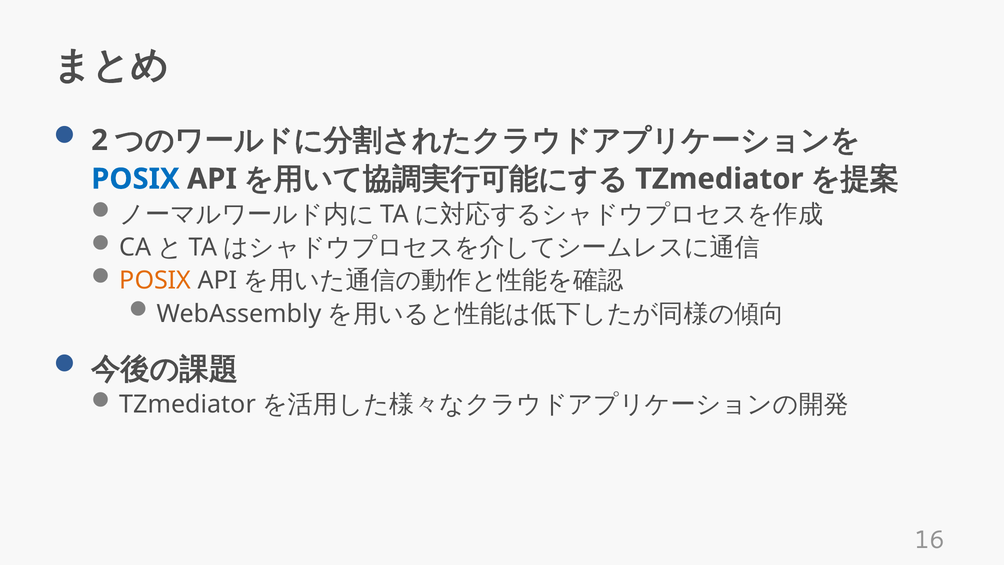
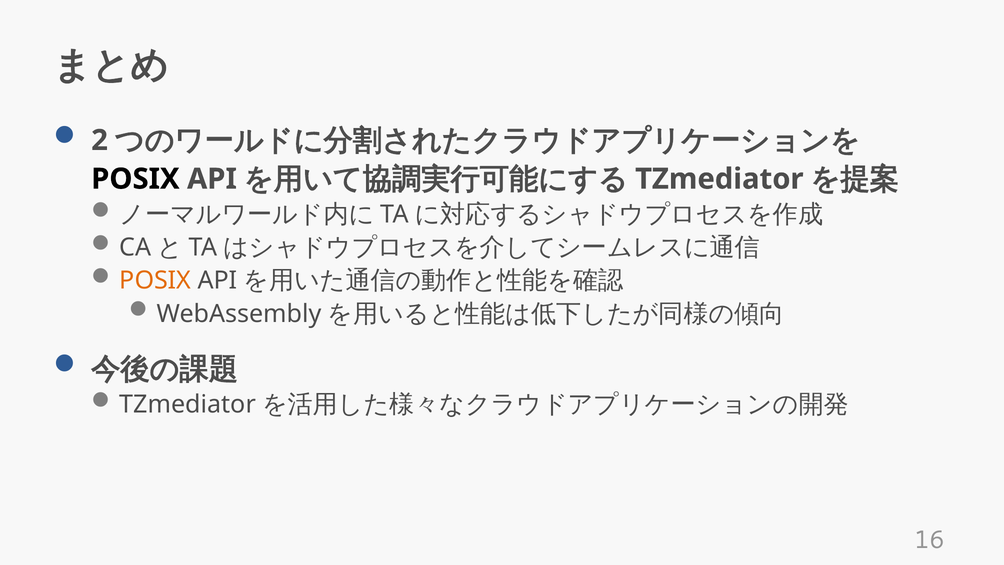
POSIX colour: blue -> black (135, 179)
